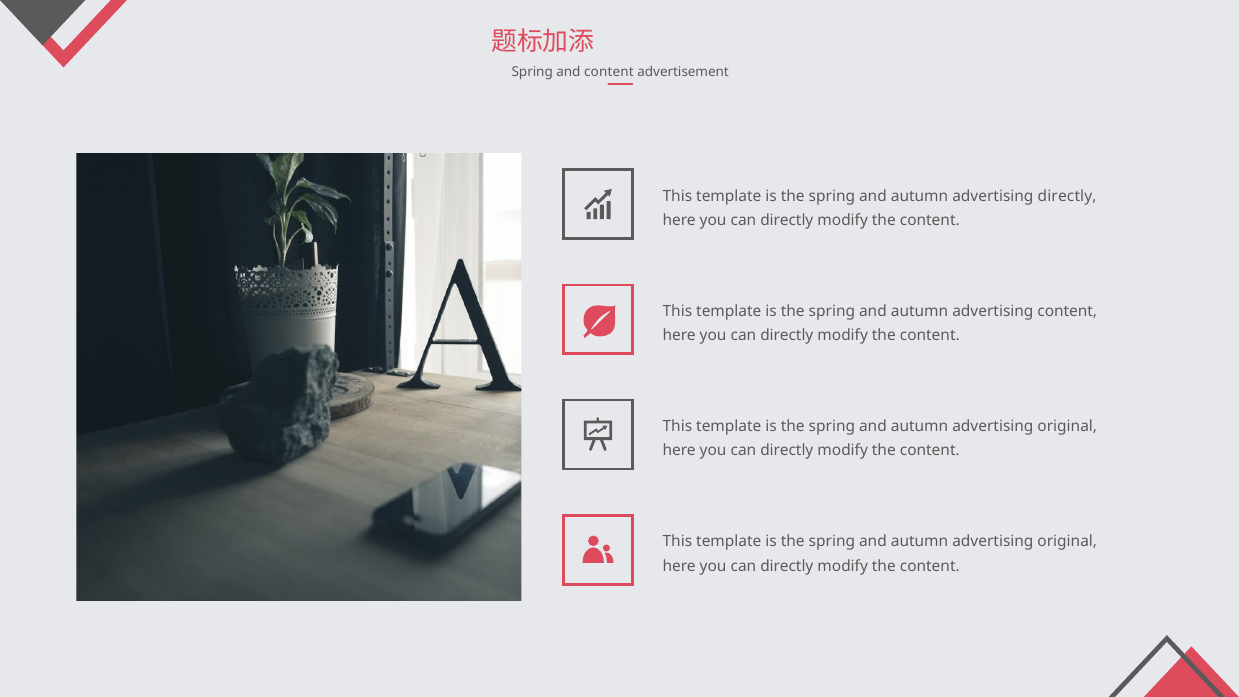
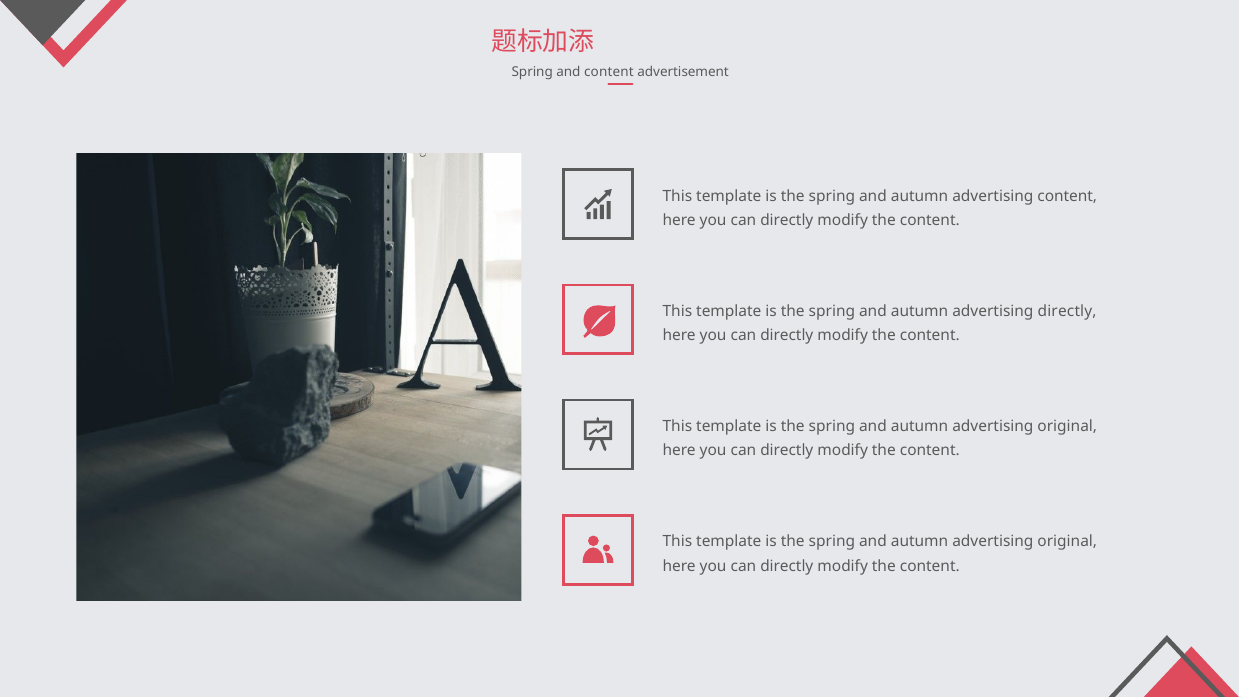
advertising directly: directly -> content (1067, 196)
advertising content: content -> directly (1067, 311)
